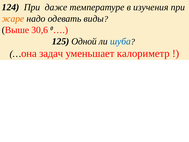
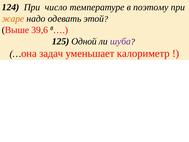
даже: даже -> число (56, 7)
изучения: изучения -> поэтому (151, 7)
виды: виды -> этой (94, 19)
30,6: 30,6 -> 39,6 (40, 30)
шуба colour: blue -> purple (120, 41)
